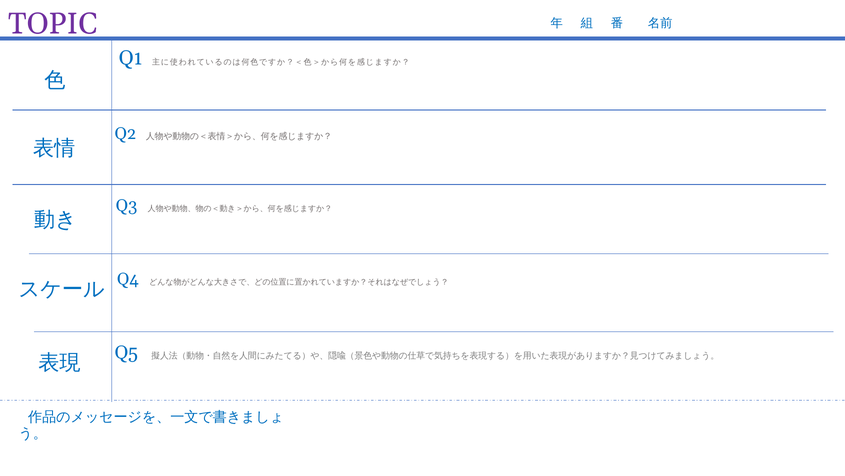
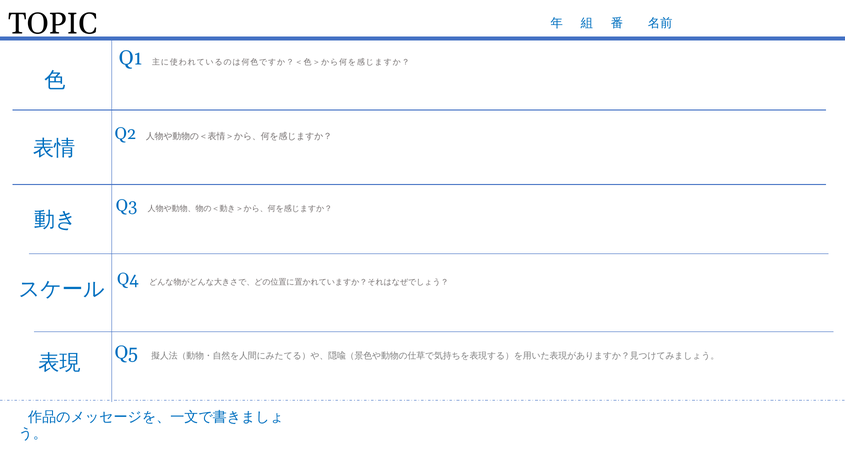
TOPIC colour: purple -> black (53, 24)
